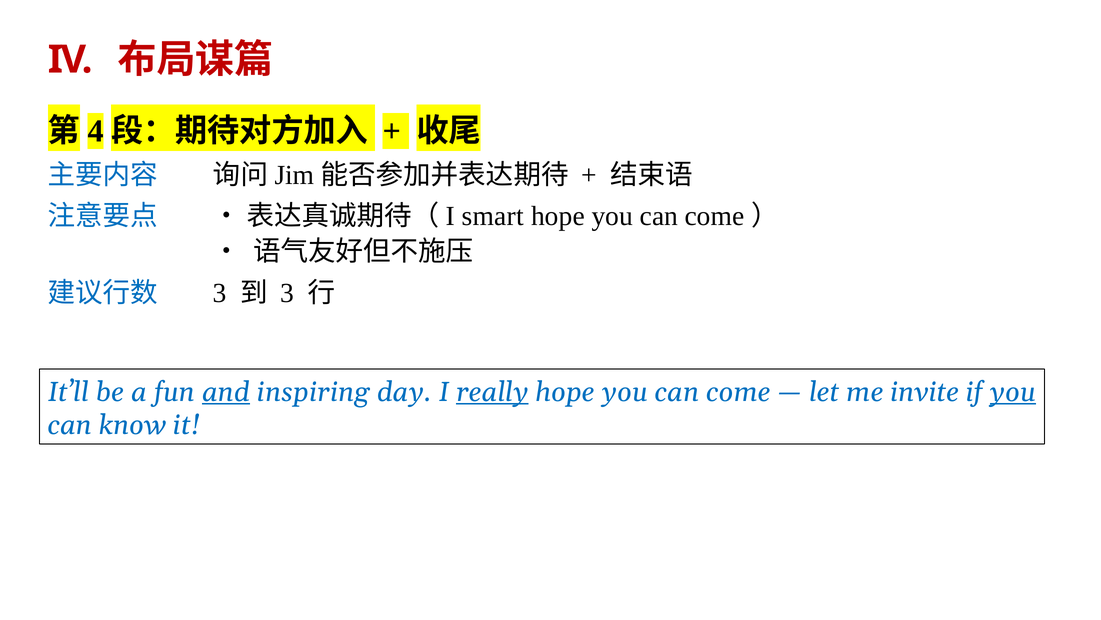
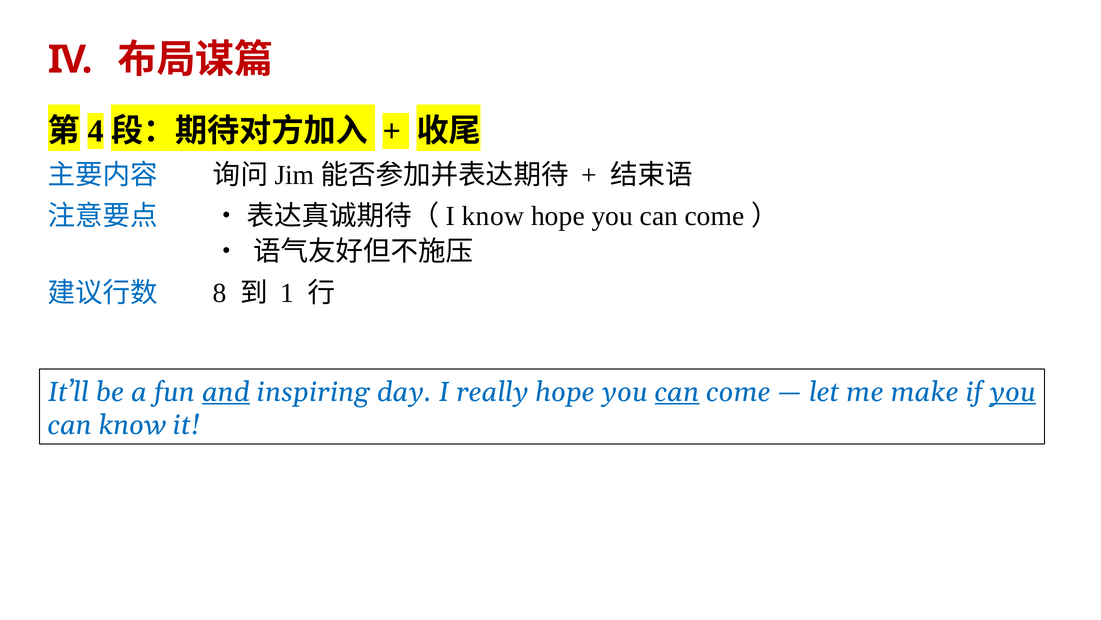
smart: smart -> know (493, 216)
3: 3 -> 8 (220, 293)
3: 3 -> 1 (287, 293)
really underline: present -> none (492, 391)
can underline: none -> present (677, 391)
invite: invite -> make (925, 391)
